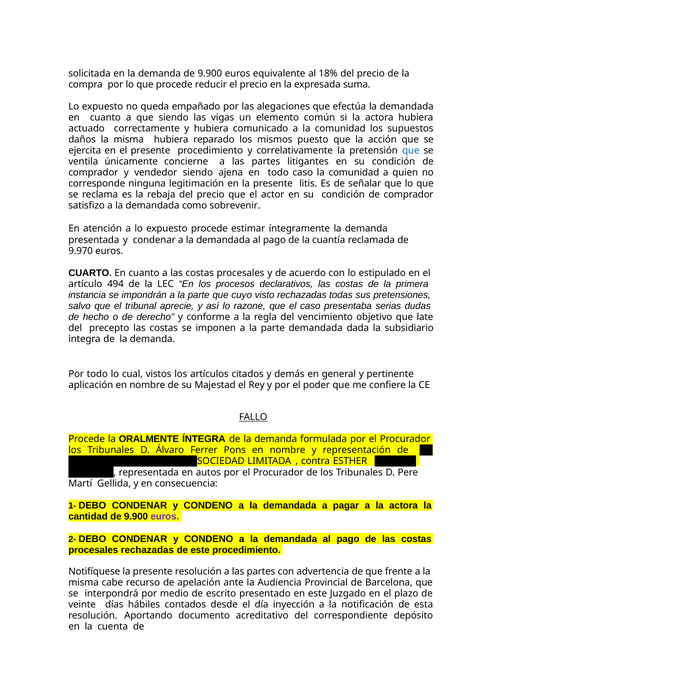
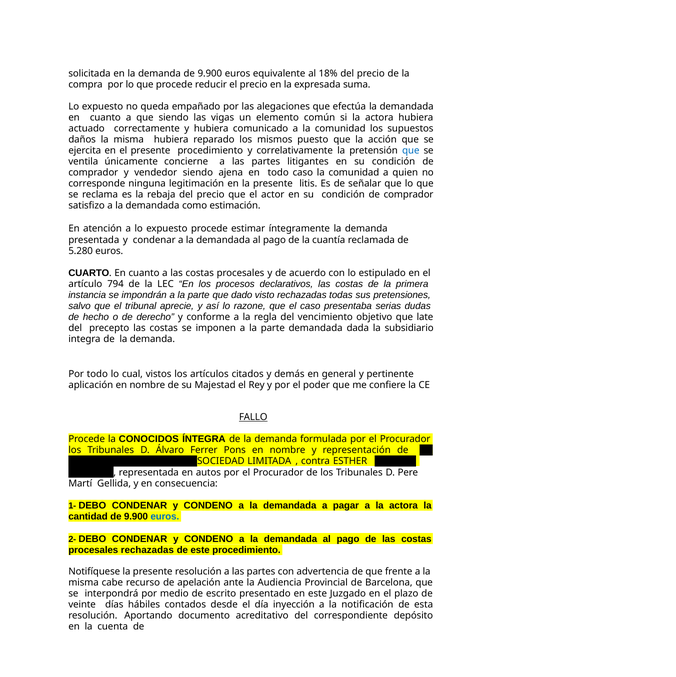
sobrevenir: sobrevenir -> estimación (235, 205)
9.970: 9.970 -> 5.280 (81, 251)
494: 494 -> 794 (115, 284)
cuyo: cuyo -> dado (242, 295)
ORALMENTE: ORALMENTE -> CONOCIDOS (149, 439)
euros colour: purple -> blue (165, 516)
